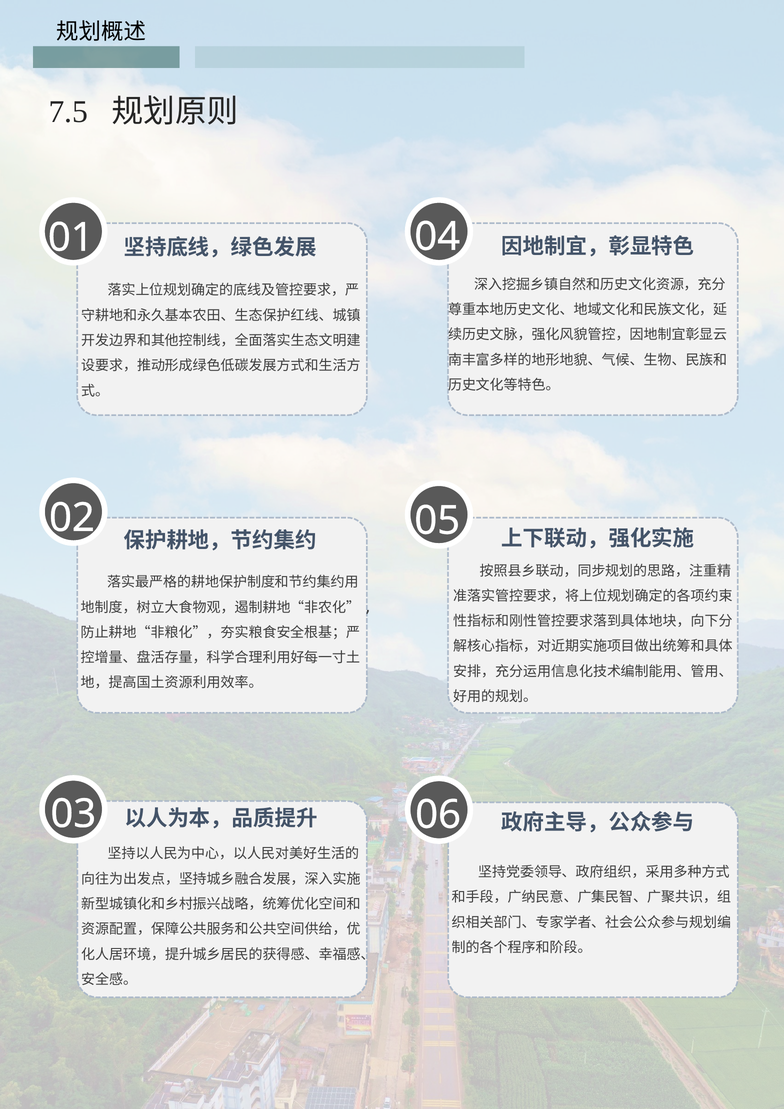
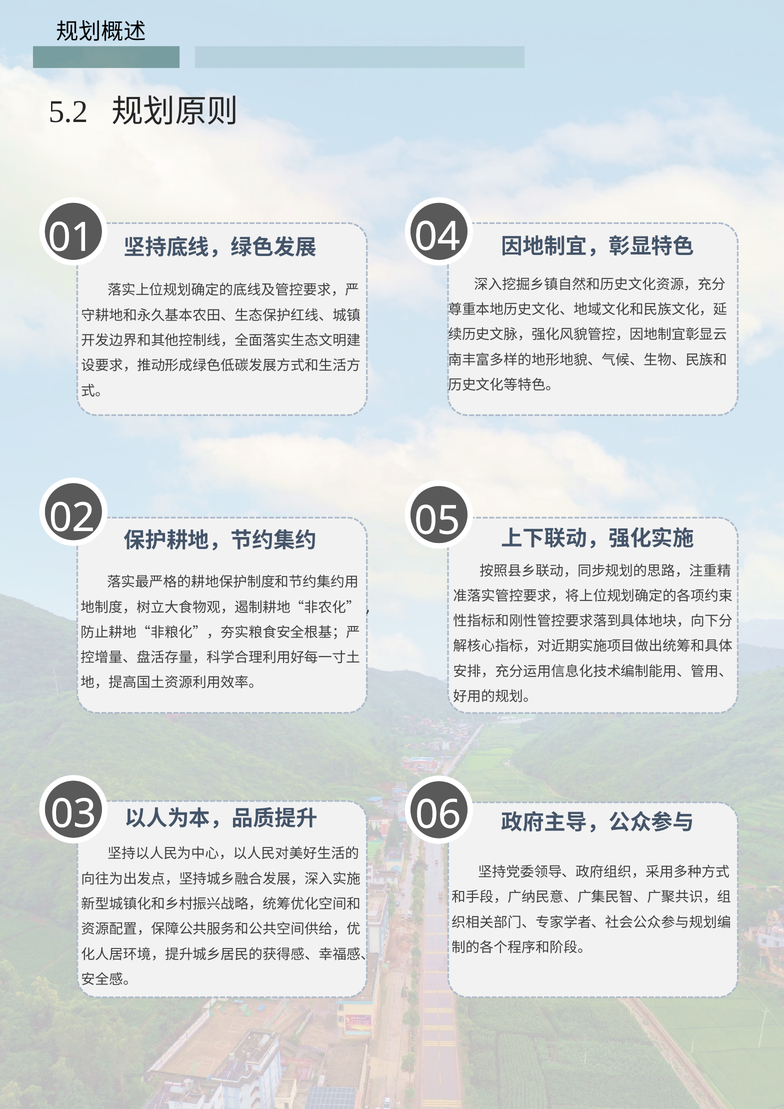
7.5: 7.5 -> 5.2 (68, 112)
